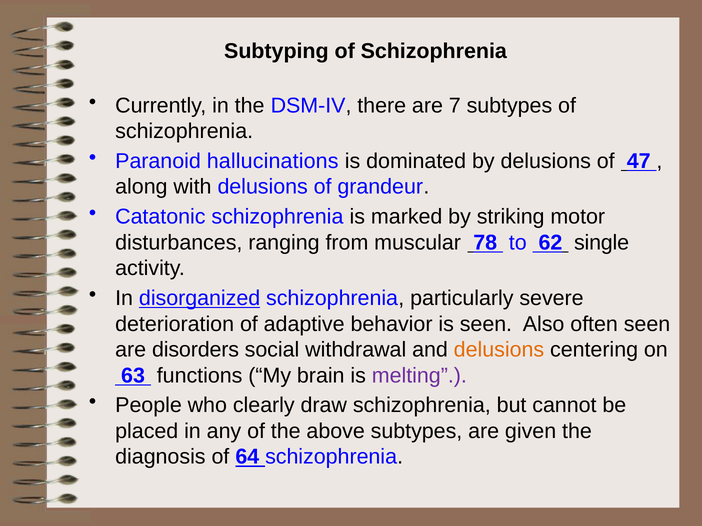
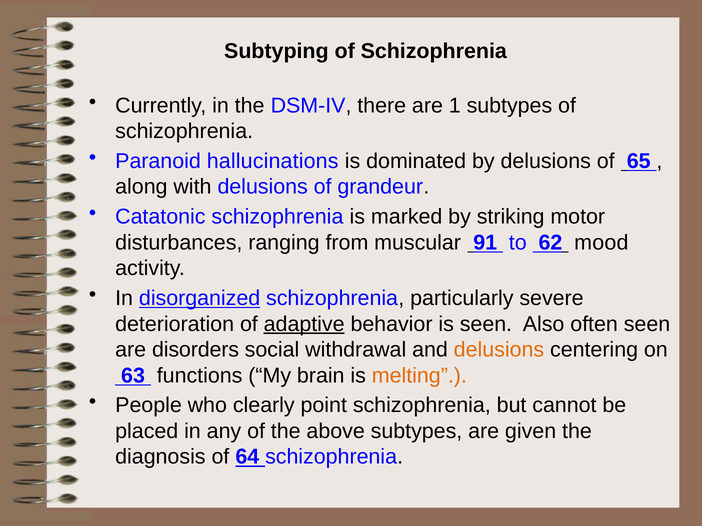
7: 7 -> 1 (455, 106)
47: 47 -> 65 (639, 161)
78: 78 -> 91 (485, 243)
single: single -> mood (601, 243)
adaptive underline: none -> present (304, 324)
melting colour: purple -> orange (419, 376)
draw: draw -> point (324, 406)
